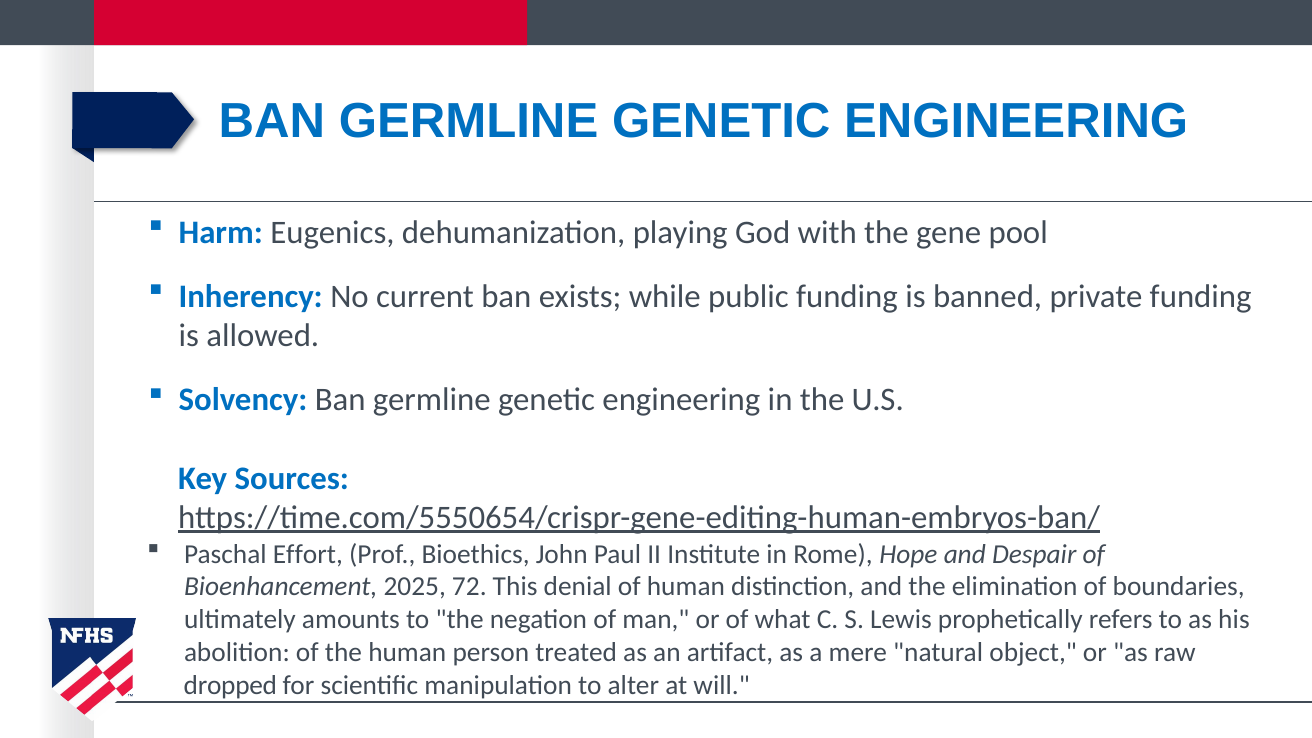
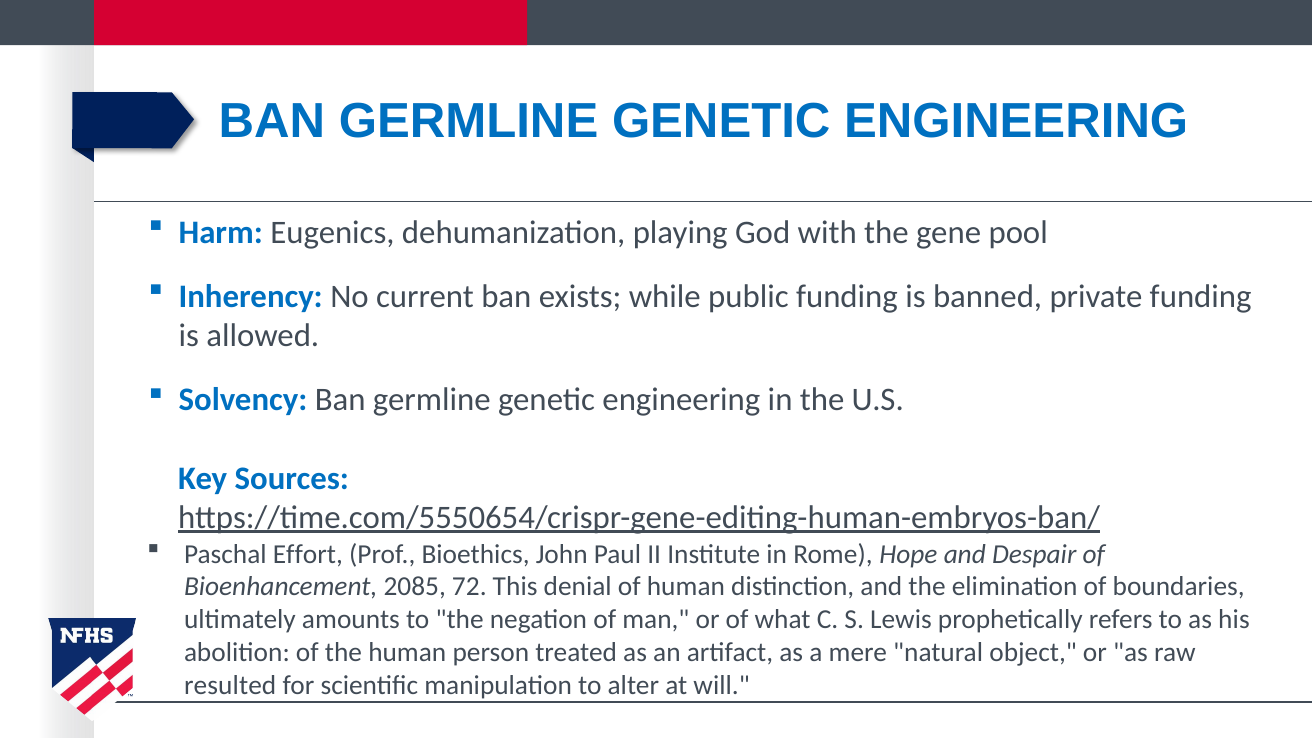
2025: 2025 -> 2085 (415, 587)
dropped: dropped -> resulted (230, 685)
